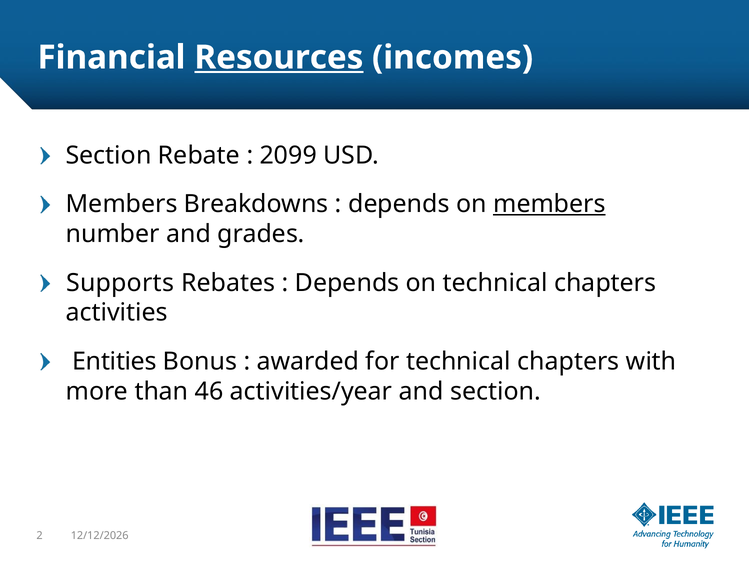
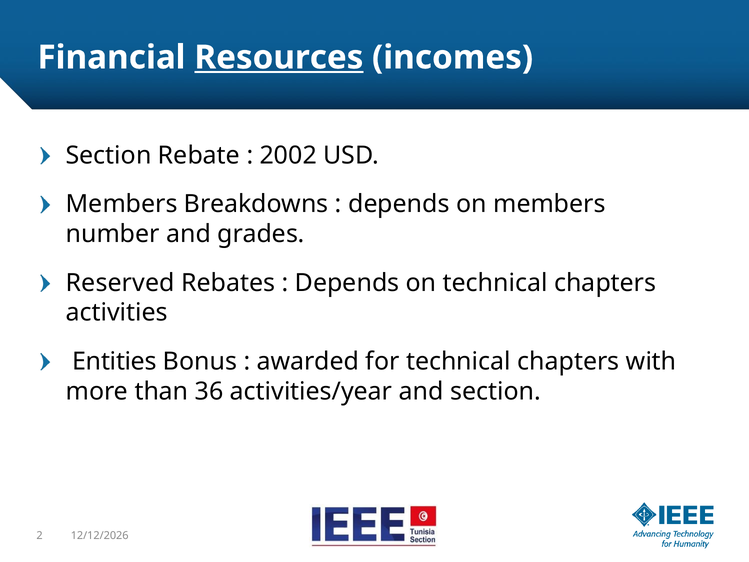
2099: 2099 -> 2002 (288, 155)
members underline: present -> none (549, 204)
Supports: Supports -> Reserved (120, 283)
46: 46 -> 36 (209, 391)
